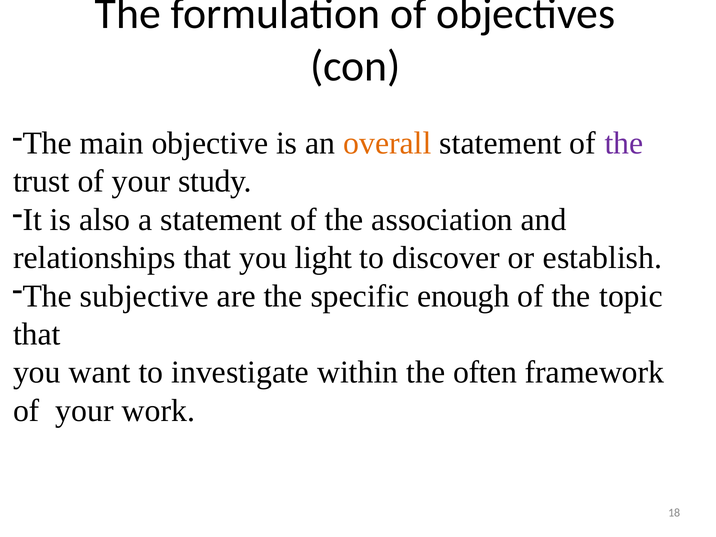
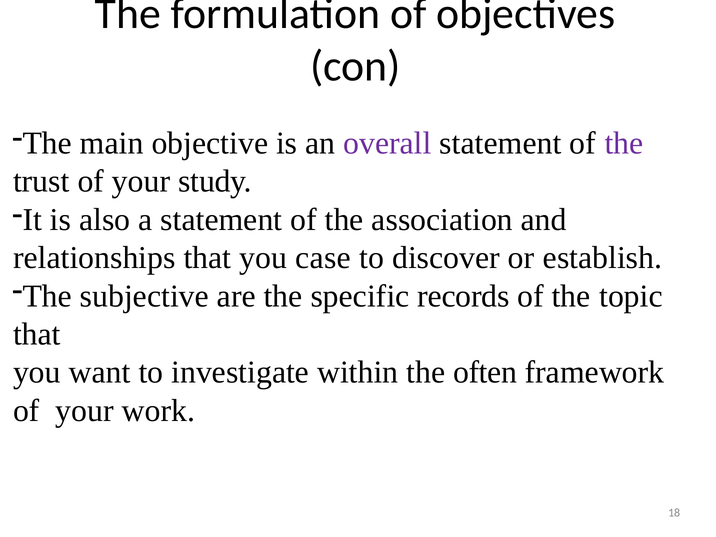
overall colour: orange -> purple (387, 143)
light: light -> case (323, 258)
enough: enough -> records (463, 296)
